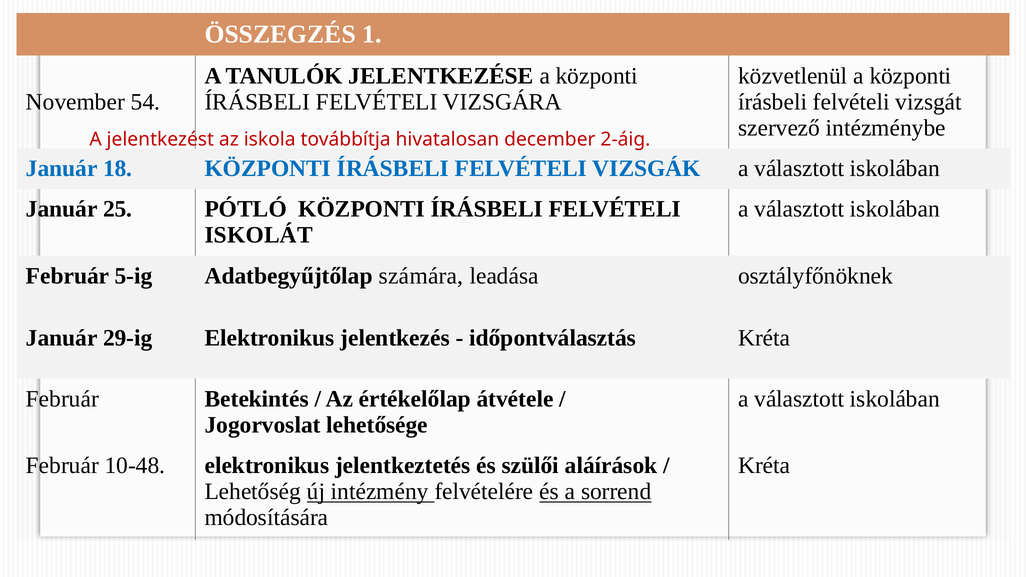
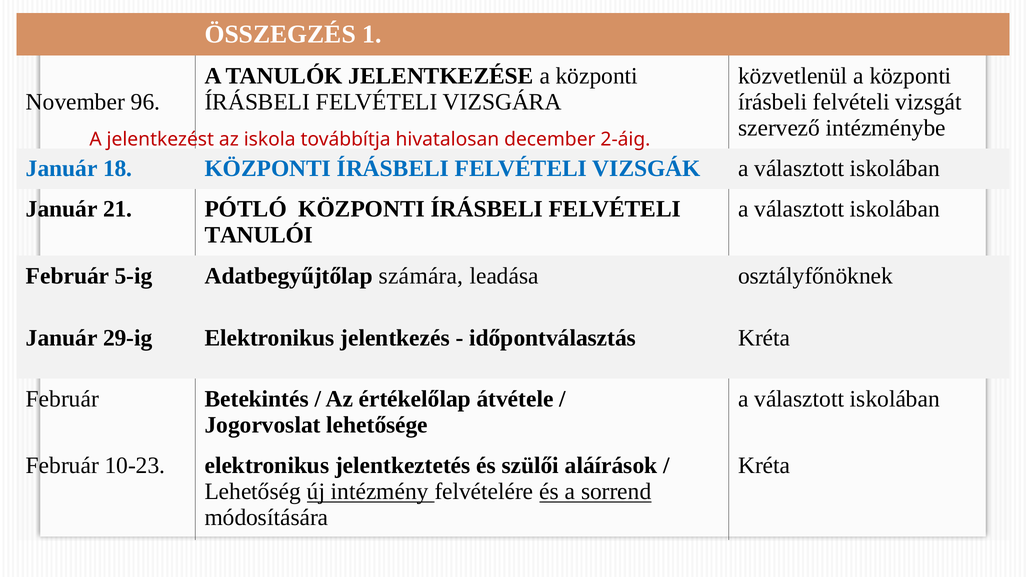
54: 54 -> 96 (145, 102)
25: 25 -> 21 (118, 209)
ISKOLÁT: ISKOLÁT -> TANULÓI (259, 235)
10-48: 10-48 -> 10-23 (135, 466)
